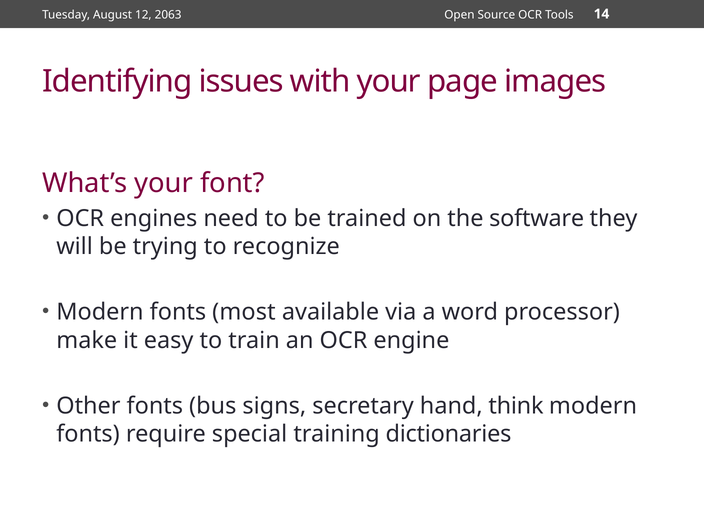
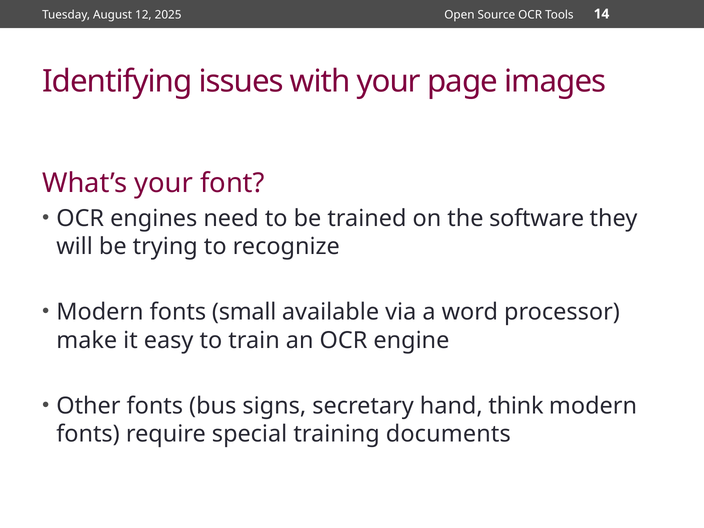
2063: 2063 -> 2025 (168, 15)
most: most -> small (244, 312)
dictionaries: dictionaries -> documents (448, 434)
